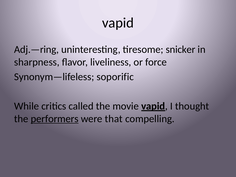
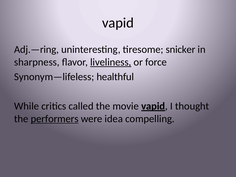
liveliness underline: none -> present (111, 62)
soporific: soporific -> healthful (115, 77)
that: that -> idea (114, 119)
